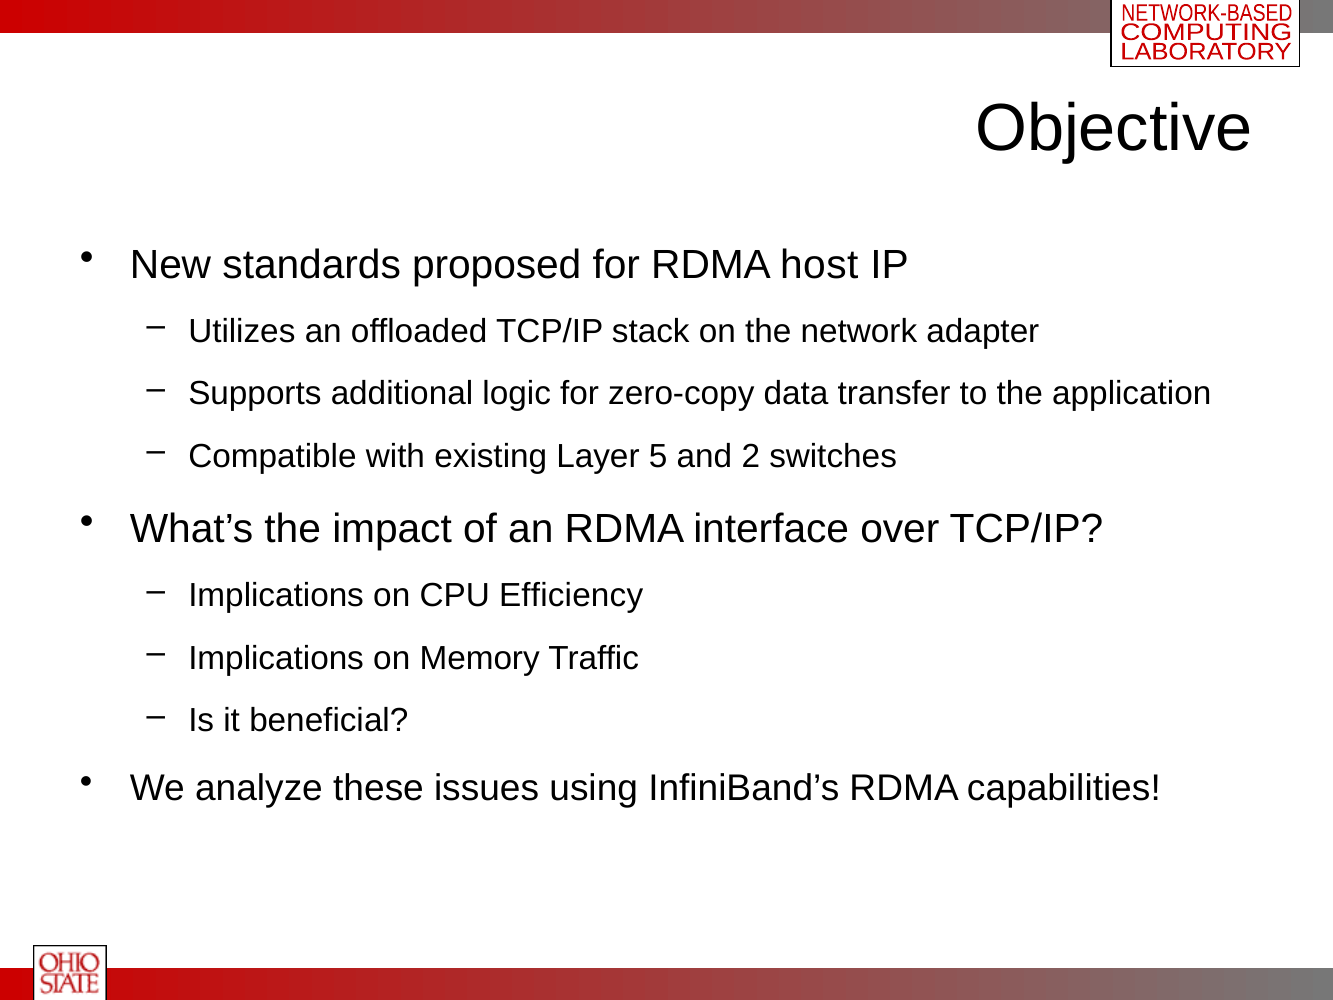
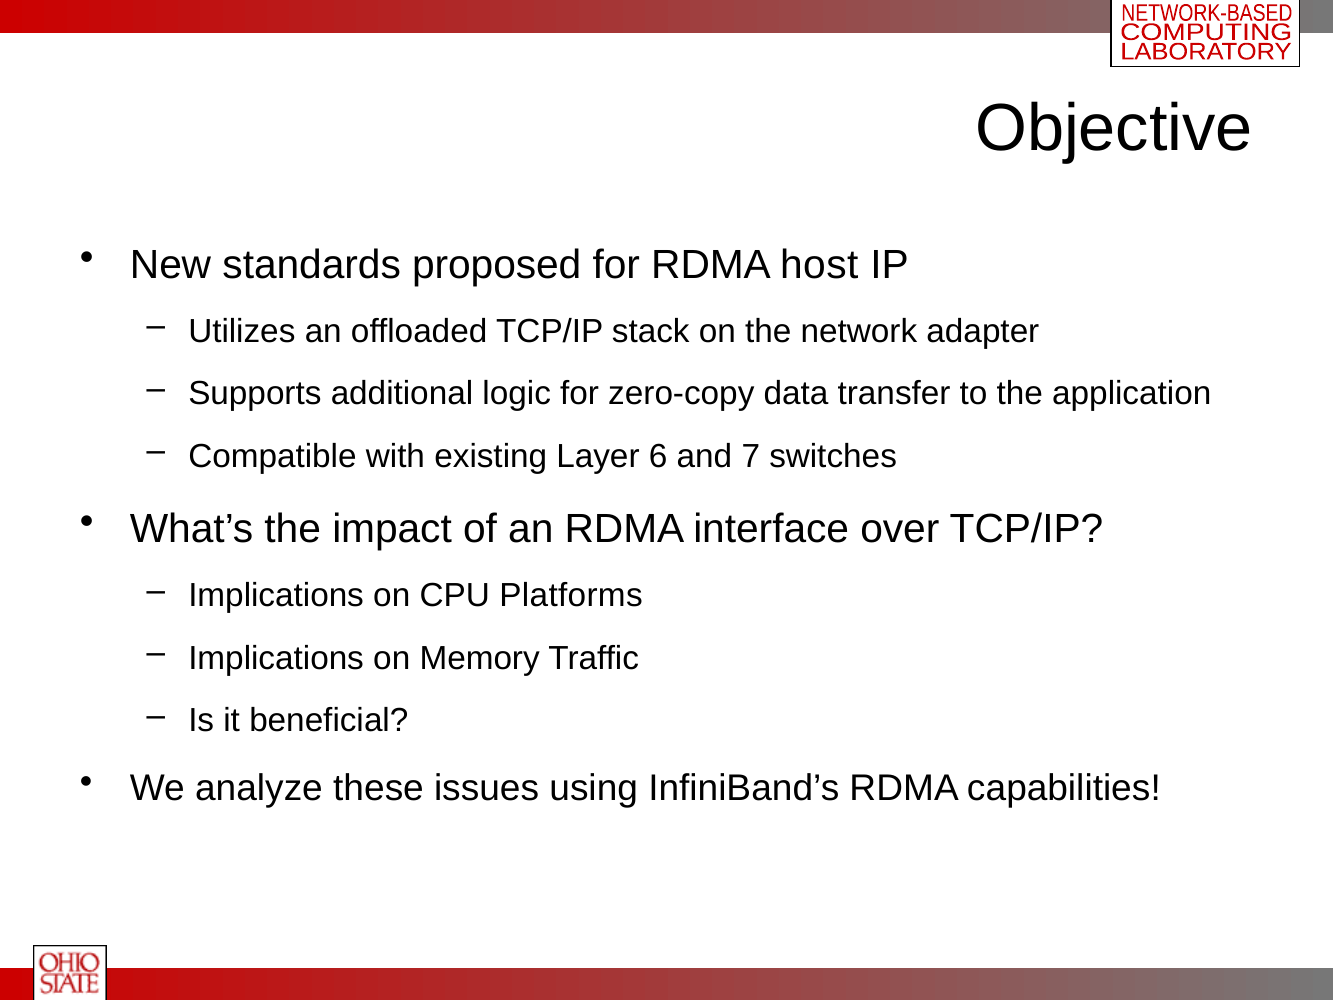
5: 5 -> 6 (658, 456)
2: 2 -> 7 (751, 456)
Efficiency: Efficiency -> Platforms (571, 595)
